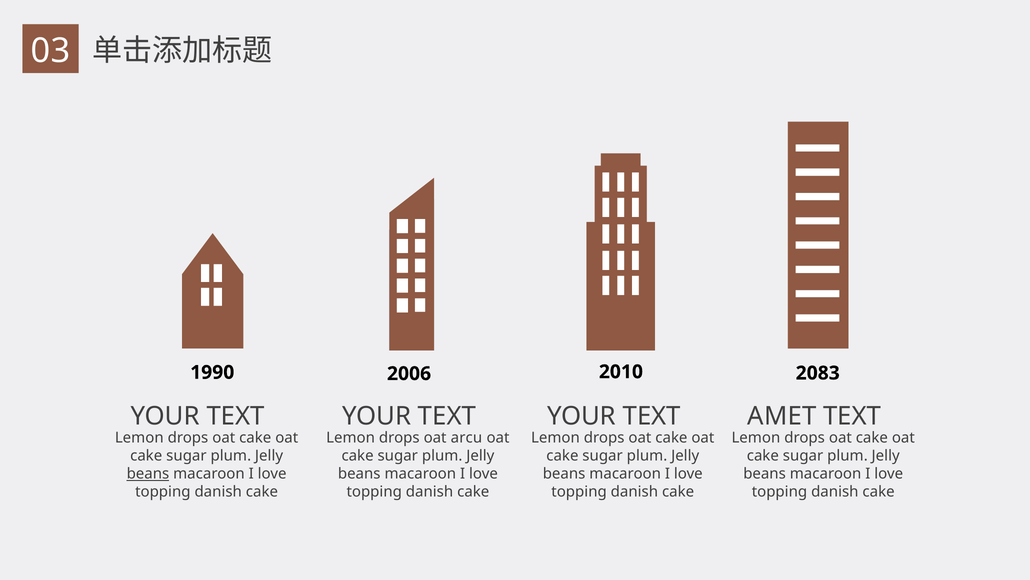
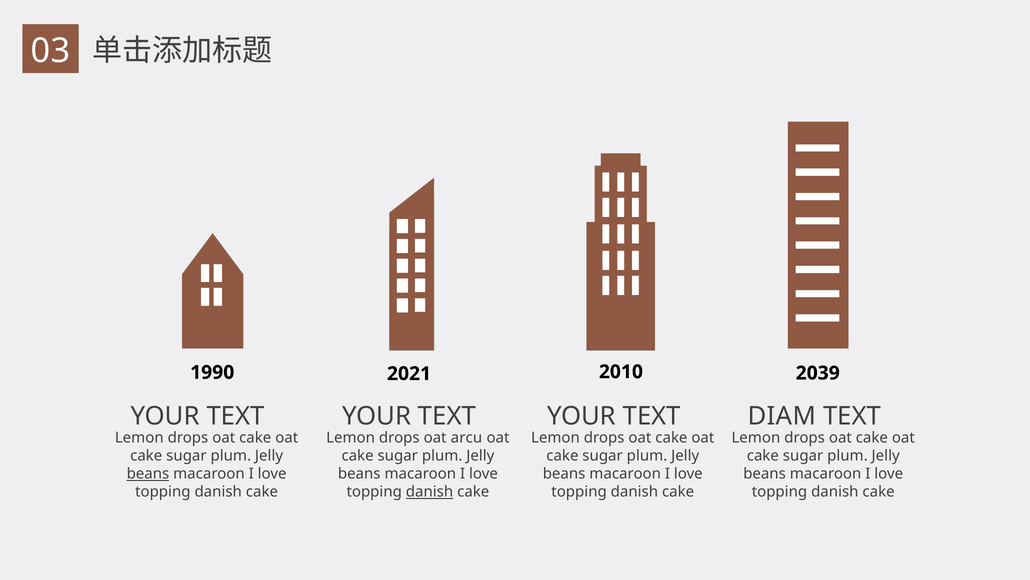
2006: 2006 -> 2021 (409, 373)
2083: 2083 -> 2039 (818, 373)
AMET: AMET -> DIAM (782, 416)
danish underline: none -> present (430, 491)
